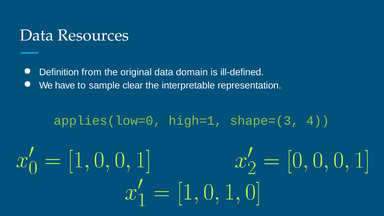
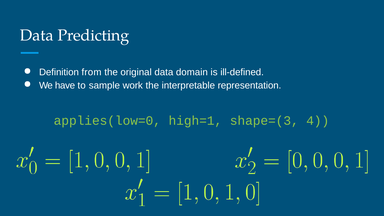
Resources: Resources -> Predicting (93, 35)
clear: clear -> work (133, 85)
